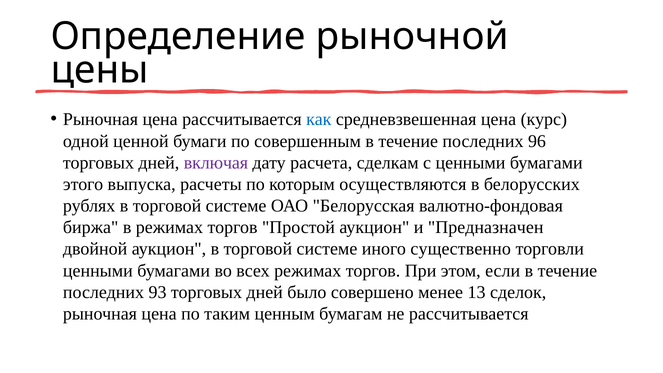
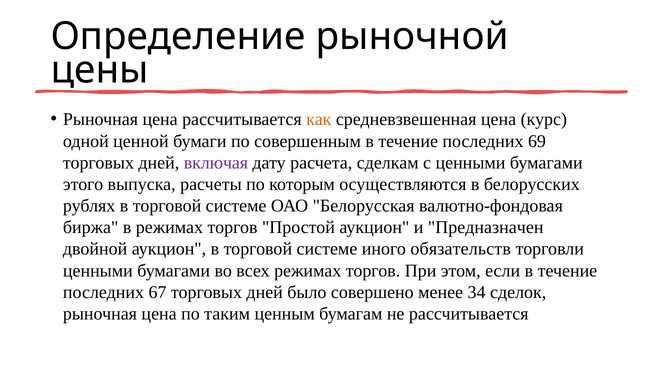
как colour: blue -> orange (319, 119)
96: 96 -> 69 (537, 141)
существенно: существенно -> обязательств (461, 249)
93: 93 -> 67 (158, 292)
13: 13 -> 34 (477, 292)
